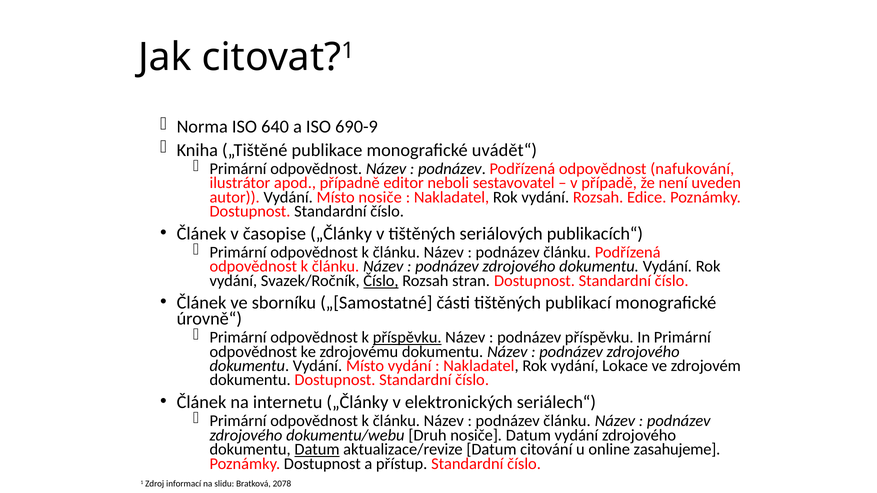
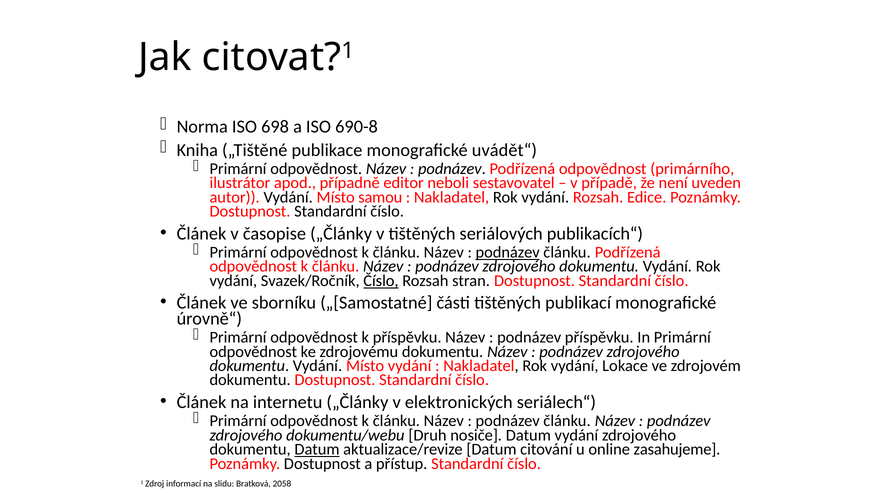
640: 640 -> 698 (275, 127)
690-9: 690-9 -> 690-8 (357, 127)
nafukování: nafukování -> primárního (692, 169)
Místo nosiče: nosiče -> samou (380, 197)
podnázev underline: none -> present (508, 252)
příspěvku underline: present -> none (407, 338)
2078: 2078 -> 2058 (282, 484)
